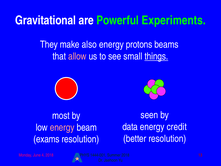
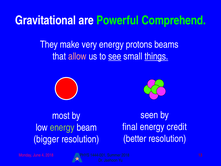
Experiments: Experiments -> Comprehend (174, 20)
also: also -> very (89, 44)
see underline: none -> present (115, 56)
data: data -> final (130, 127)
energy colour: pink -> light green (62, 127)
exams: exams -> bigger (46, 139)
